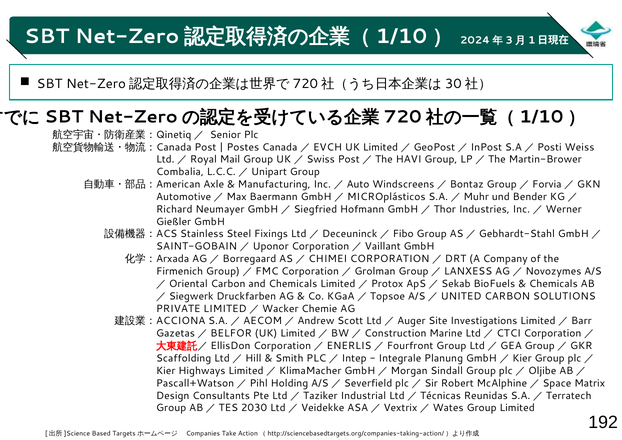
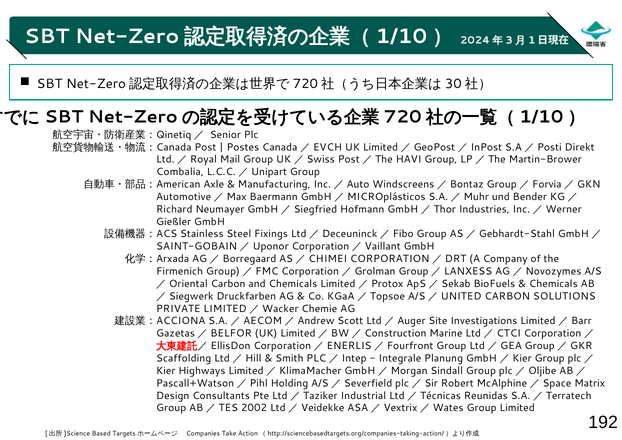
Weiss: Weiss -> Direkt (580, 147)
2030: 2030 -> 2002 (254, 408)
